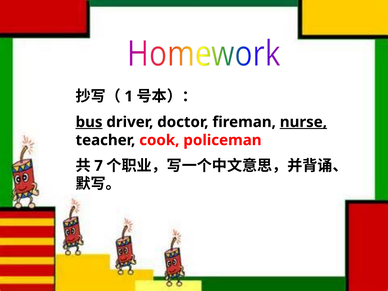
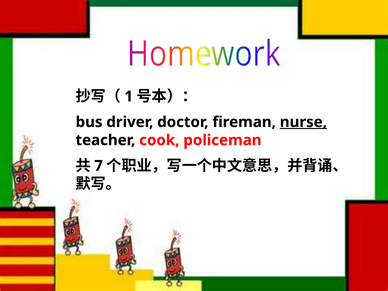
bus underline: present -> none (89, 122)
